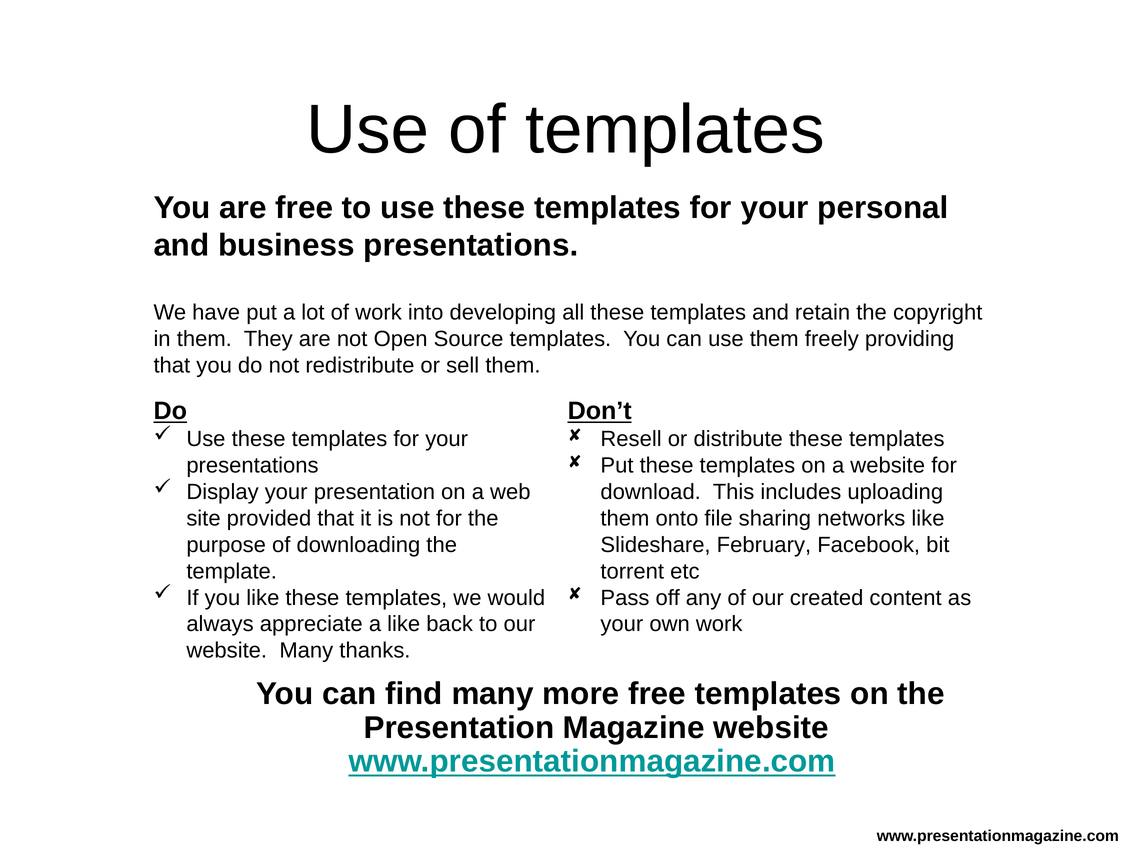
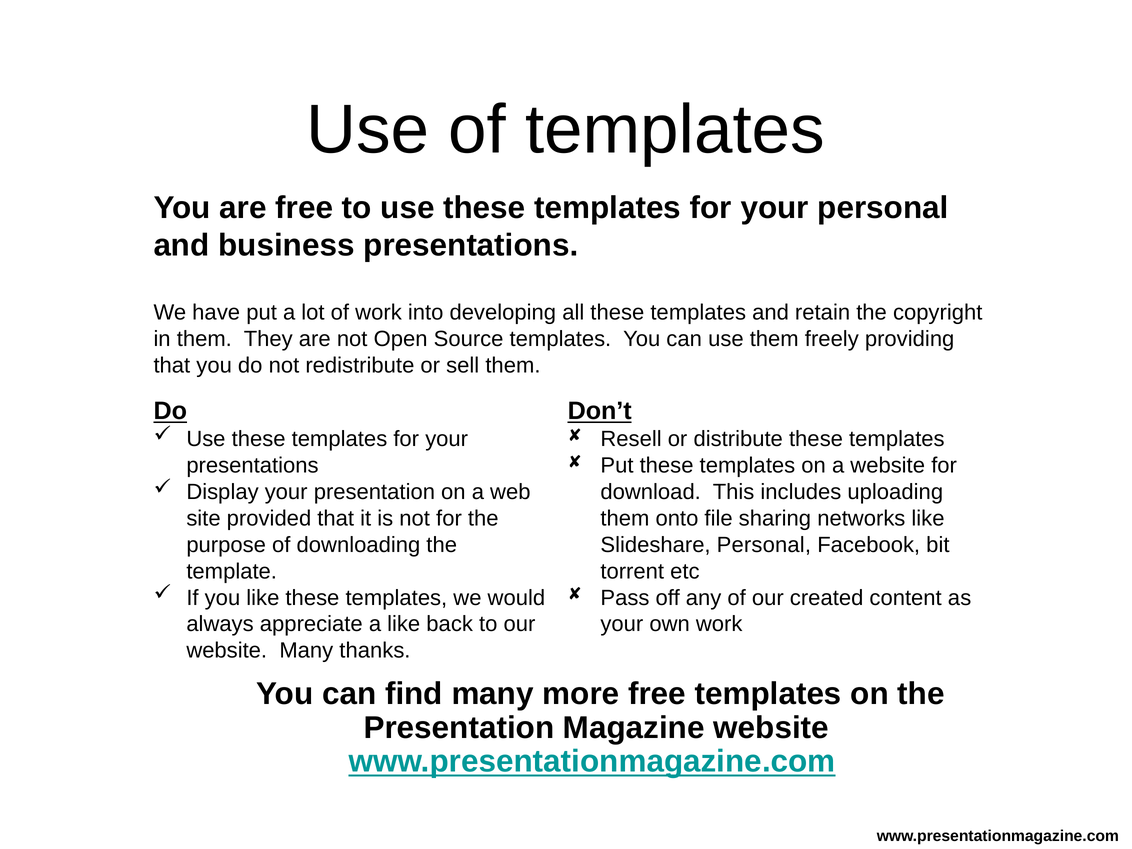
Slideshare February: February -> Personal (764, 545)
